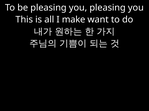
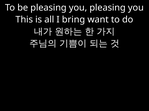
make: make -> bring (74, 20)
